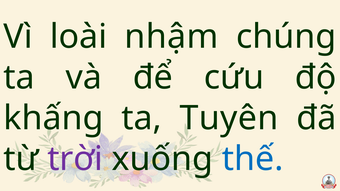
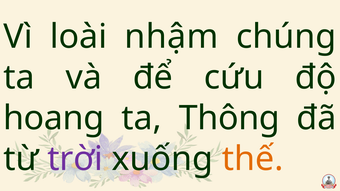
khấng: khấng -> hoang (54, 118)
Tuyên: Tuyên -> Thông (229, 118)
thế colour: blue -> orange (253, 159)
